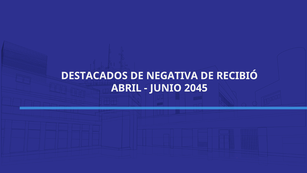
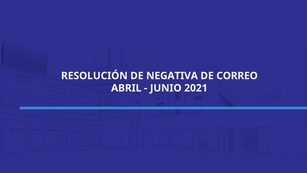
DESTACADOS: DESTACADOS -> RESOLUCIÓN (94, 76)
RECIBIÓ: RECIBIÓ -> CORREO (237, 76)
2045: 2045 -> 2021 (196, 88)
